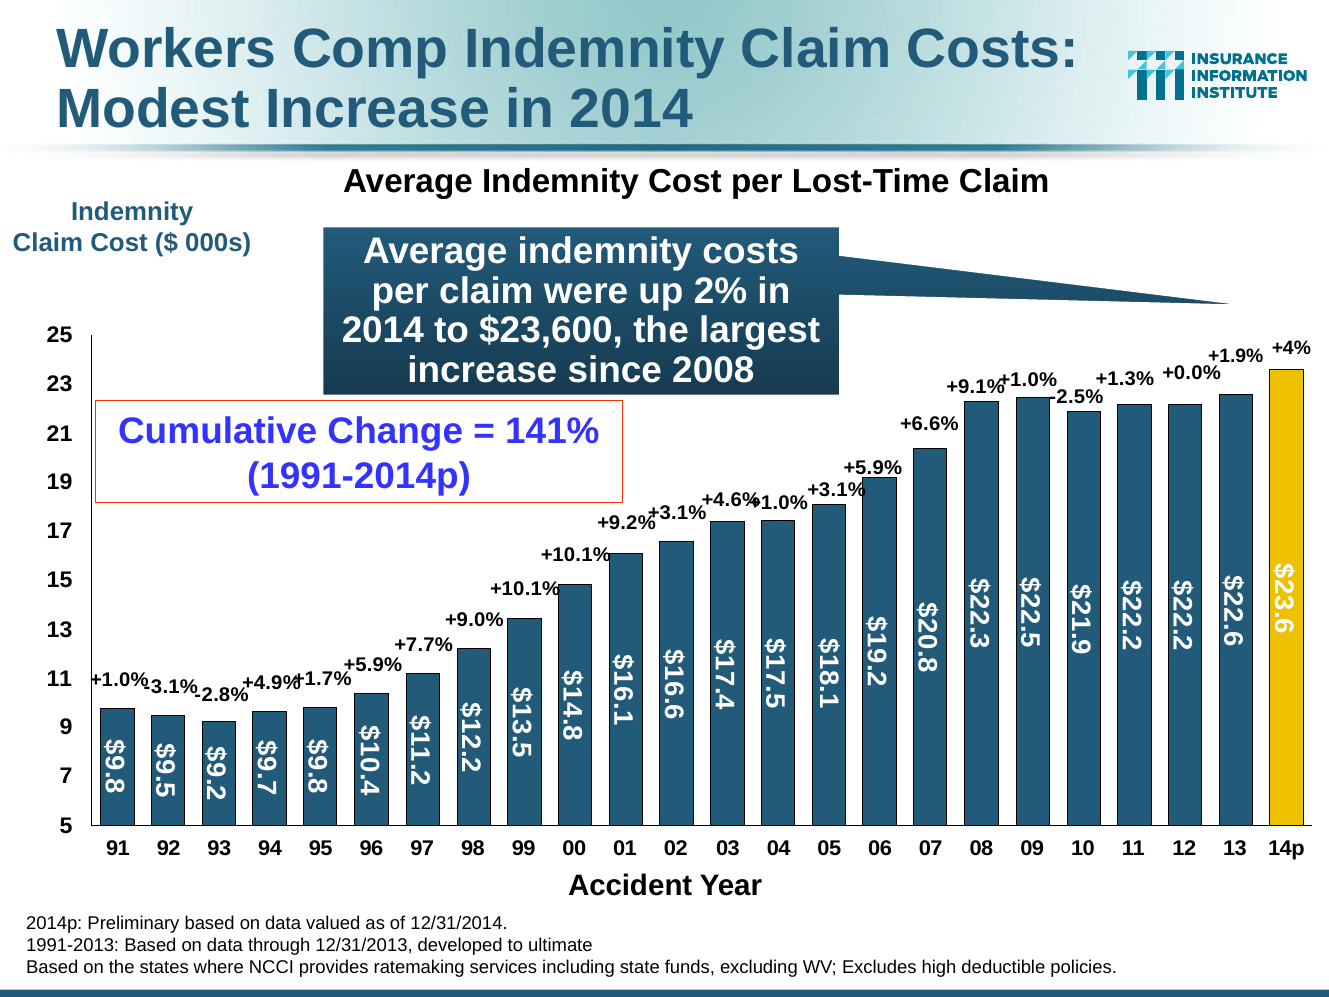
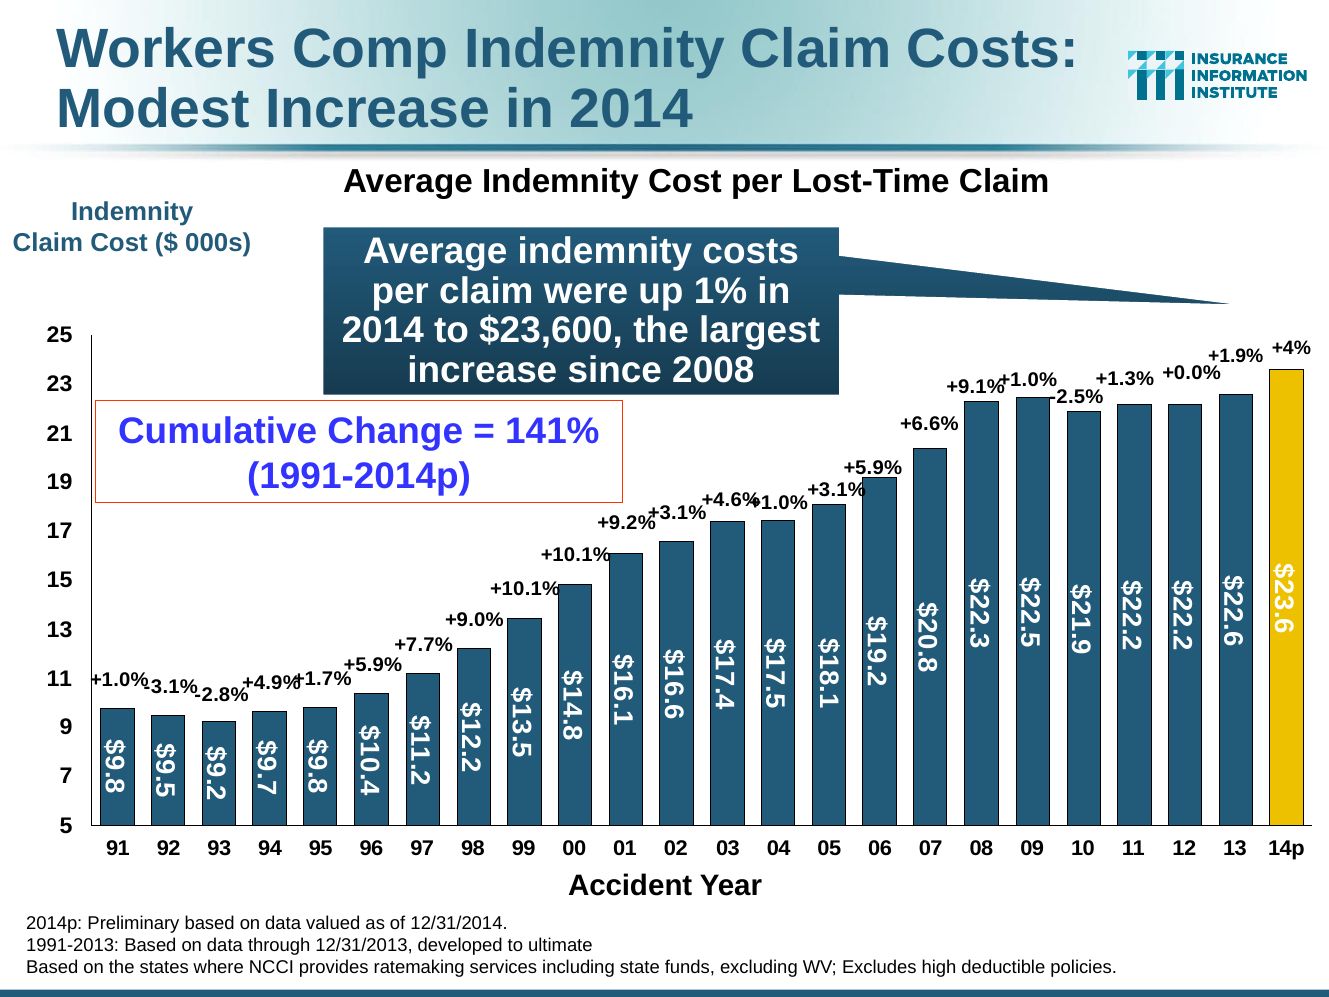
2%: 2% -> 1% (721, 291)
